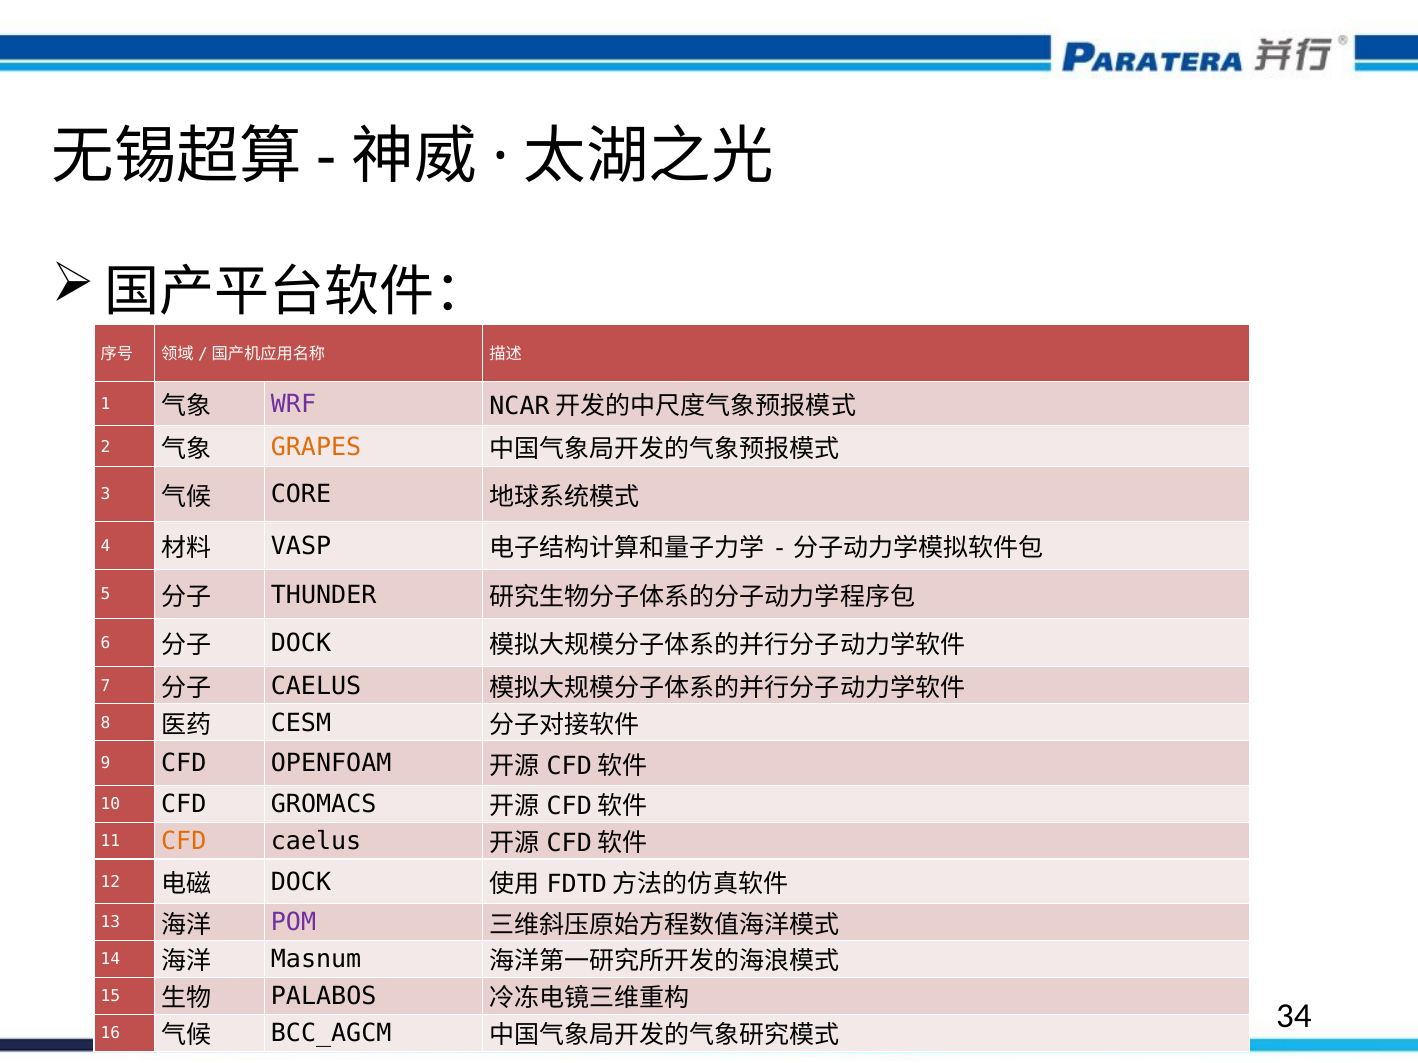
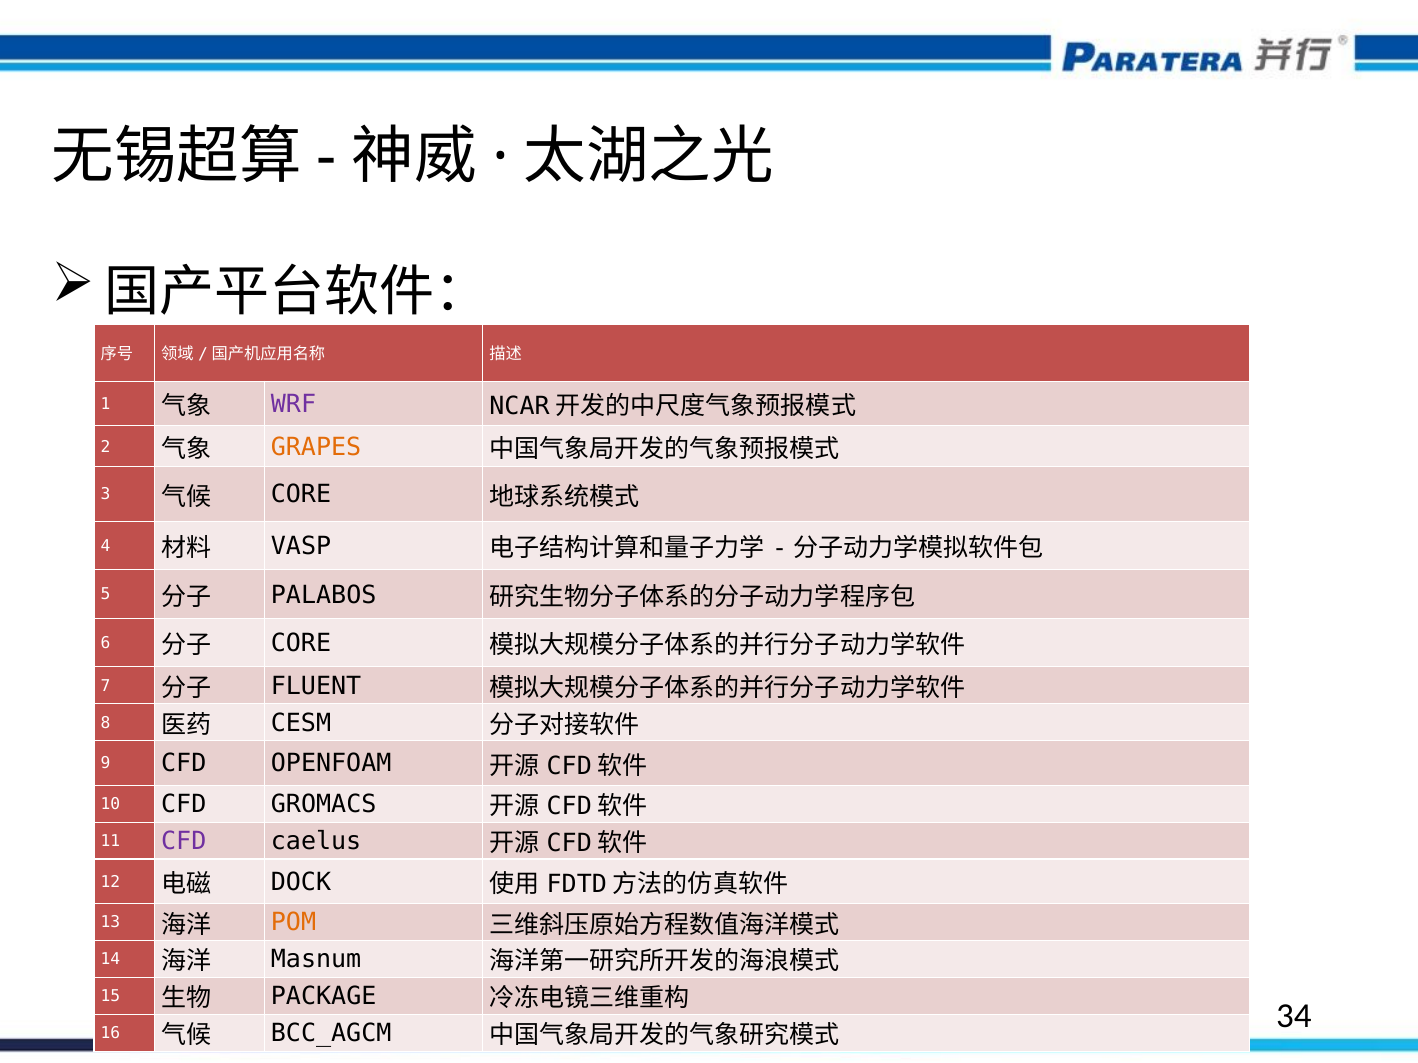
THUNDER: THUNDER -> PALABOS (324, 595)
DOCK: DOCK -> CORE (301, 644)
CAELUS: CAELUS -> FLUENT (316, 686)
CFD colour: orange -> purple (184, 842)
POM colour: purple -> orange (293, 923)
PALABOS: PALABOS -> PACKAGE (324, 997)
